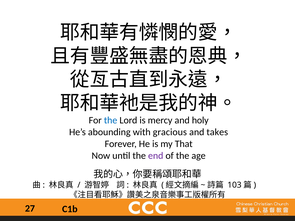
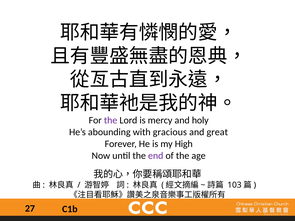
the colour: blue -> purple (111, 120)
takes: takes -> great (217, 132)
That: That -> High (184, 144)
